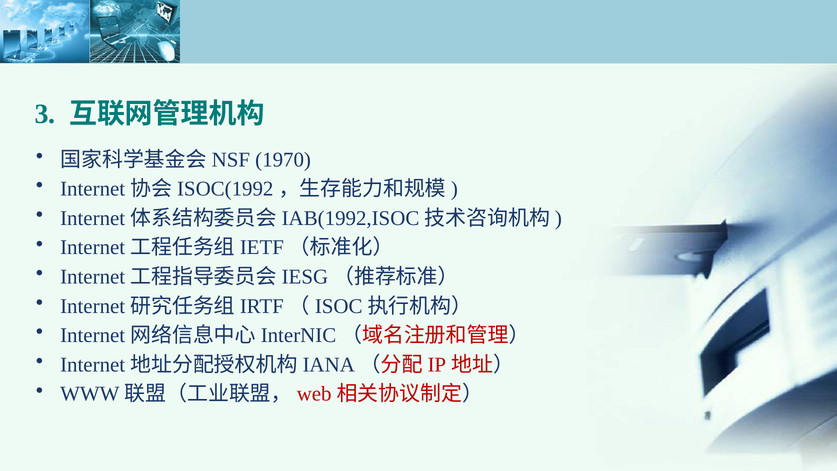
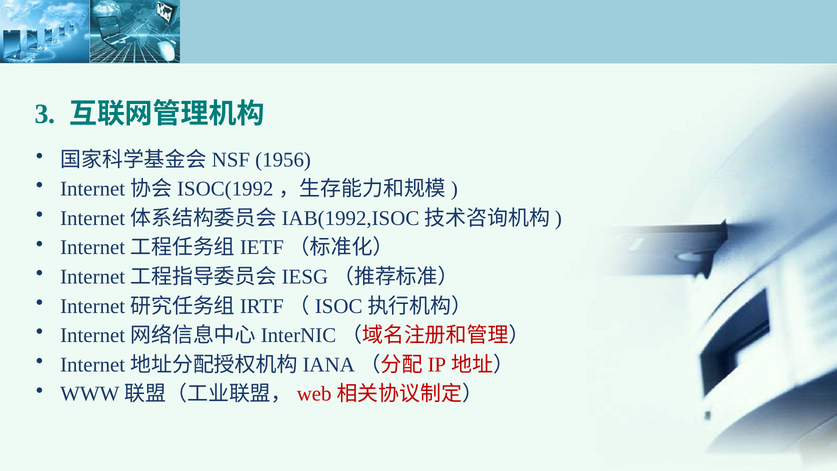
1970: 1970 -> 1956 (283, 160)
